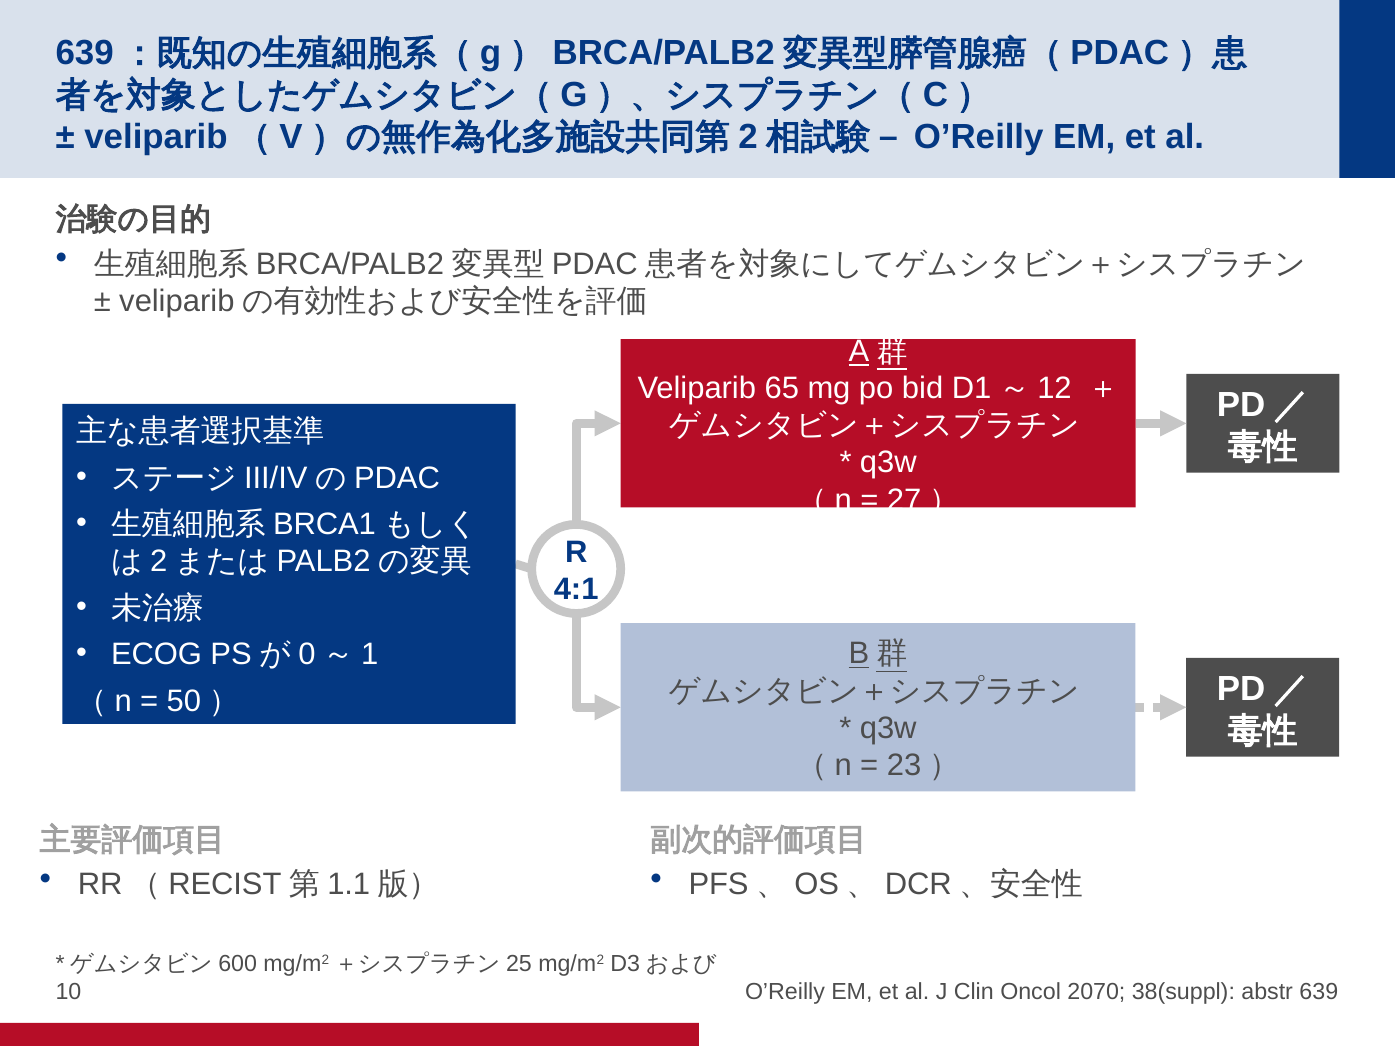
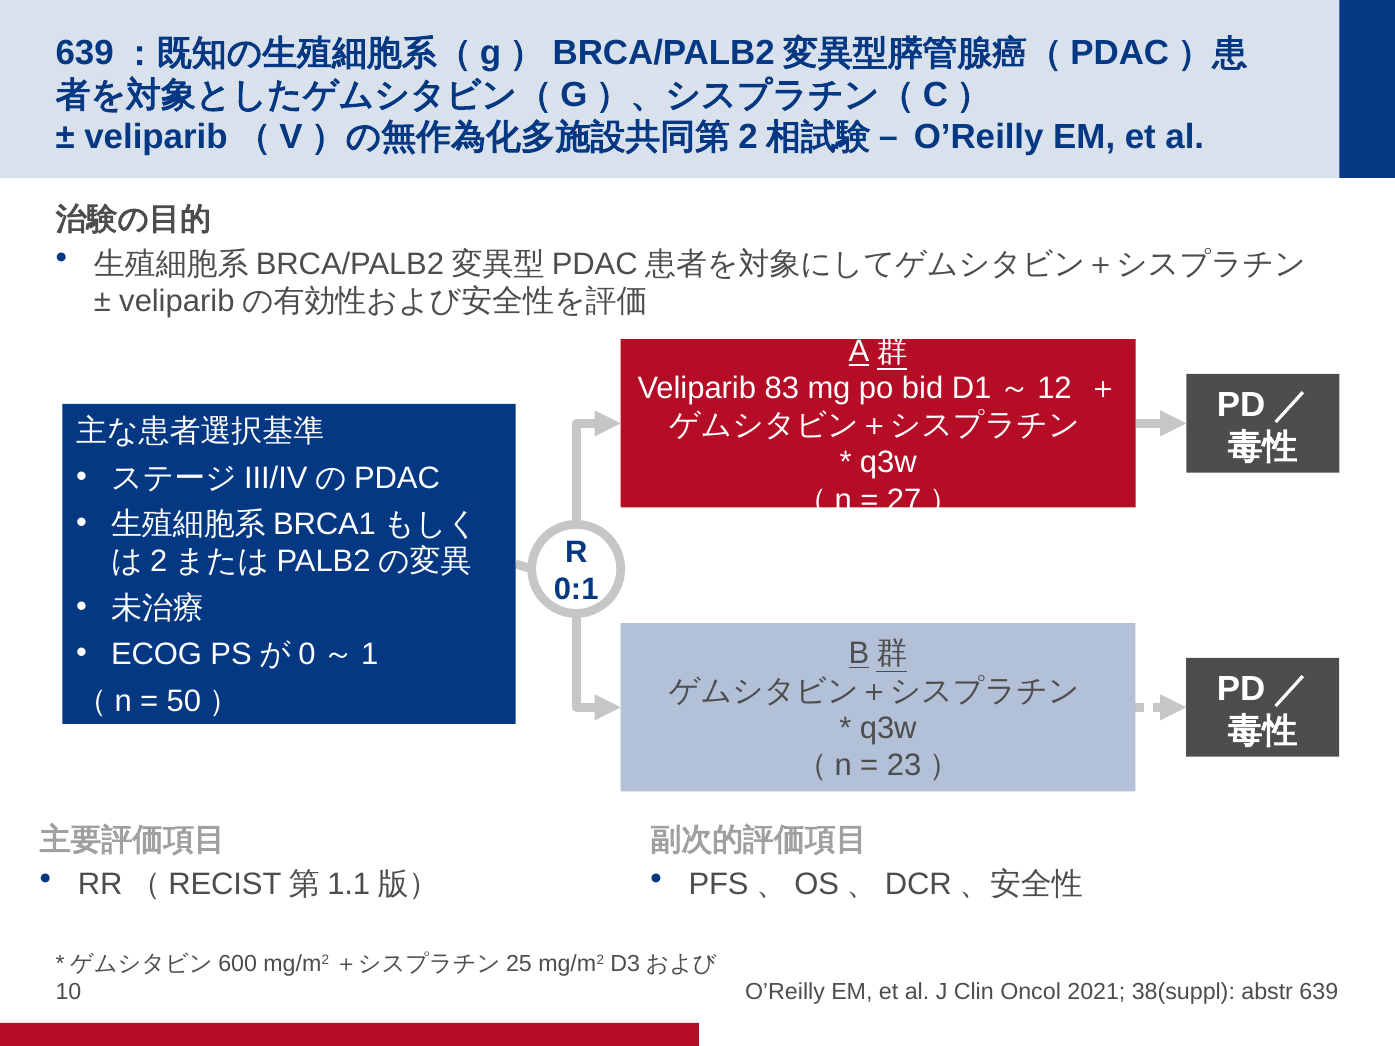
65: 65 -> 83 (782, 388)
4:1: 4:1 -> 0:1 (576, 590)
2070: 2070 -> 2021 (1096, 992)
